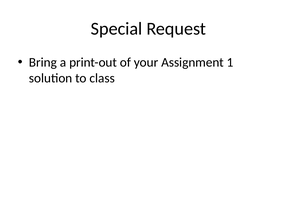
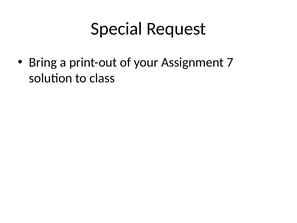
1: 1 -> 7 (230, 62)
